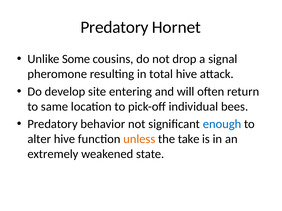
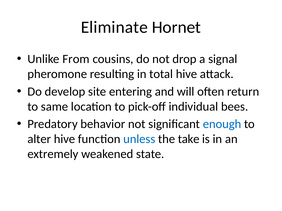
Predatory: Predatory -> Eliminate (114, 27)
Some: Some -> From (76, 59)
unless colour: orange -> blue (139, 139)
